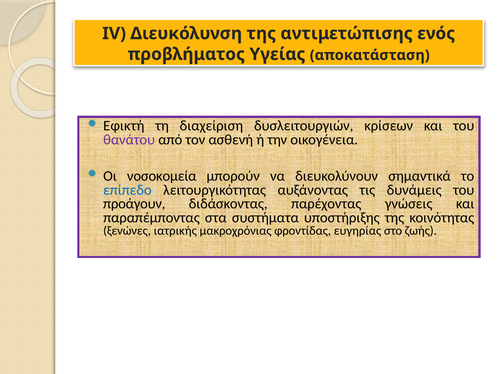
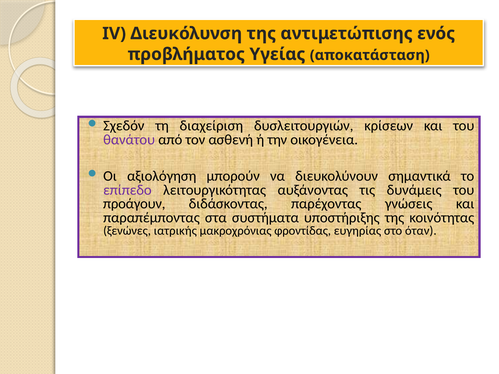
Εφικτή: Εφικτή -> Σχεδόν (124, 126)
νοσοκομεία: νοσοκομεία -> αξιολόγηση (162, 176)
επίπεδο colour: blue -> purple (127, 190)
ζωής: ζωής -> όταν (421, 231)
